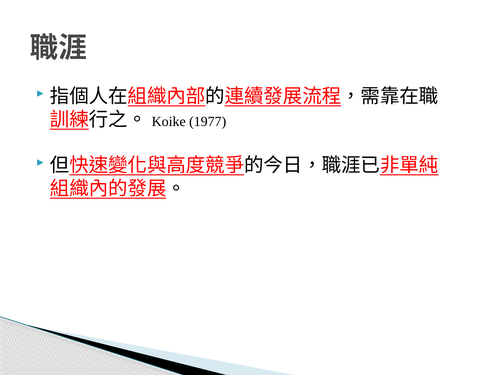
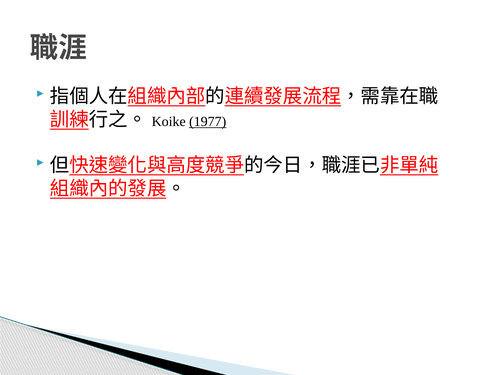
1977 underline: none -> present (208, 122)
